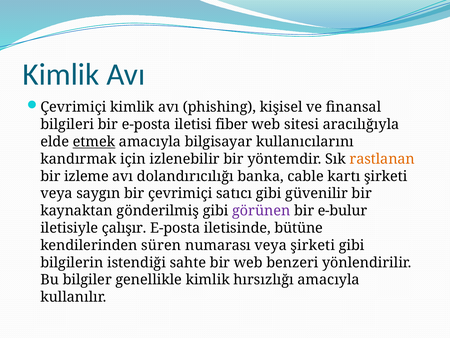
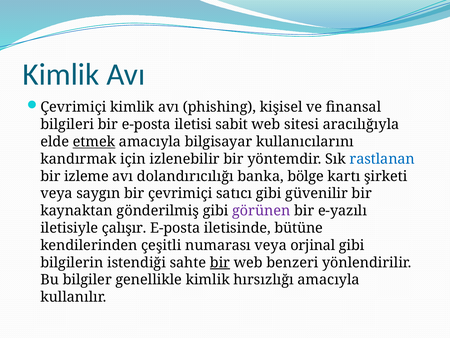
fiber: fiber -> sabit (232, 124)
rastlanan colour: orange -> blue (382, 159)
cable: cable -> bölge (306, 176)
e‑bulur: e‑bulur -> e‑yazılı (342, 211)
süren: süren -> çeşitli (161, 245)
veya şirketi: şirketi -> orjinal (313, 245)
bir underline: none -> present (220, 262)
